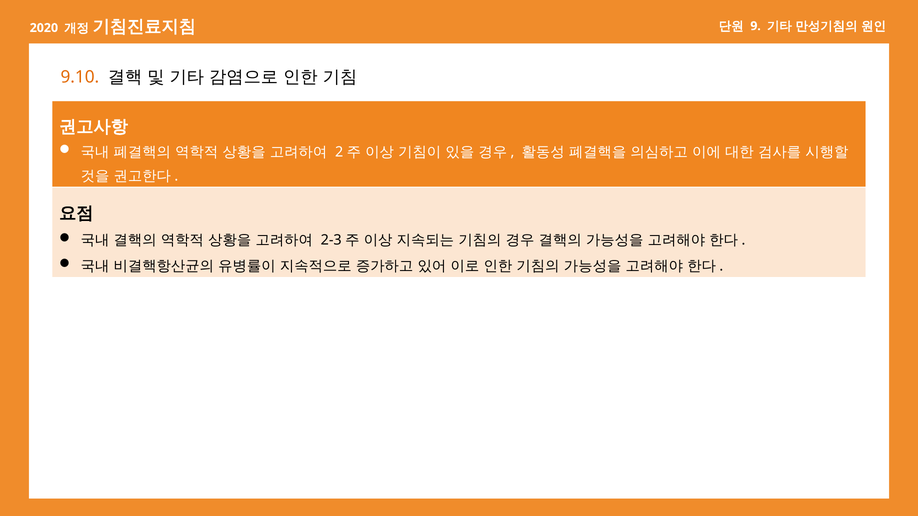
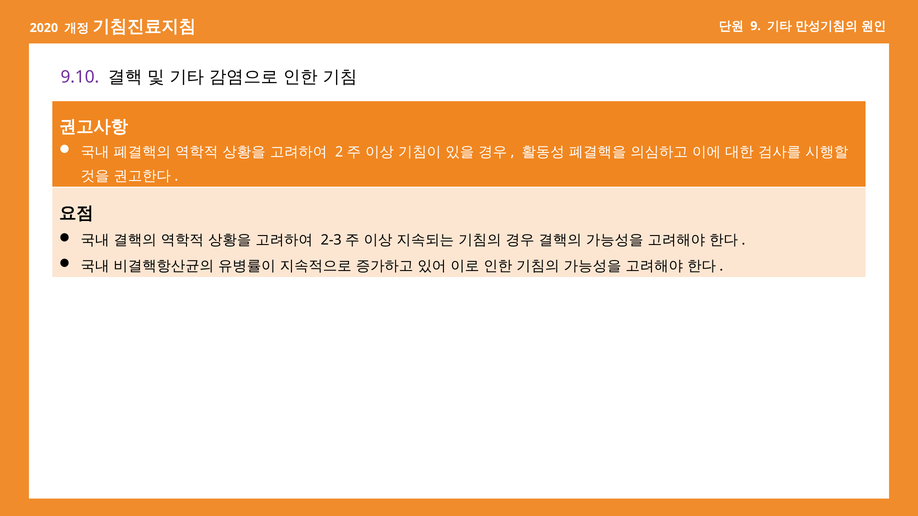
9.10 colour: orange -> purple (80, 77)
